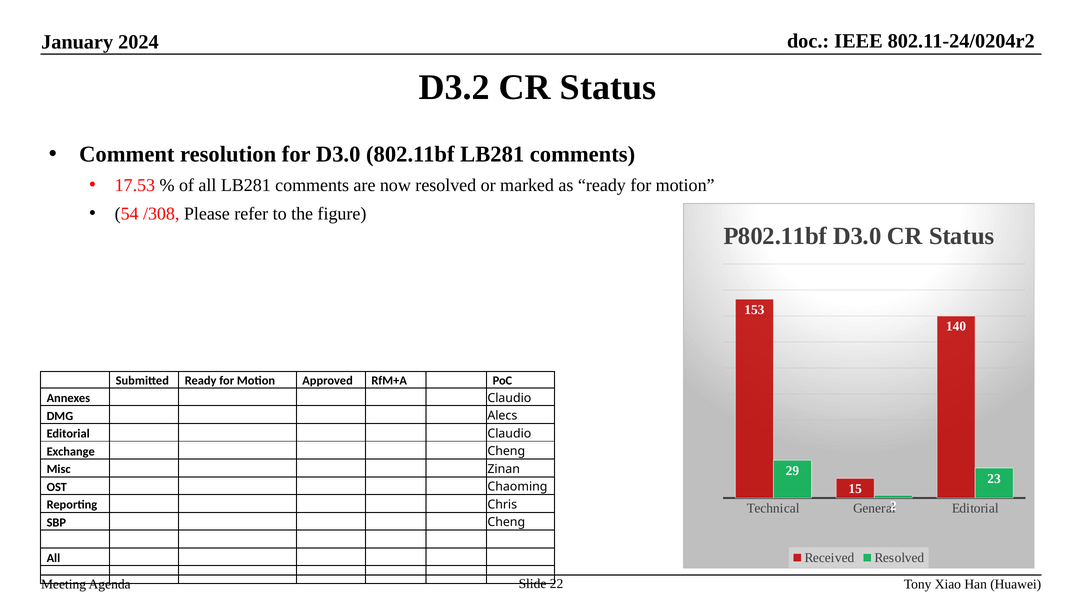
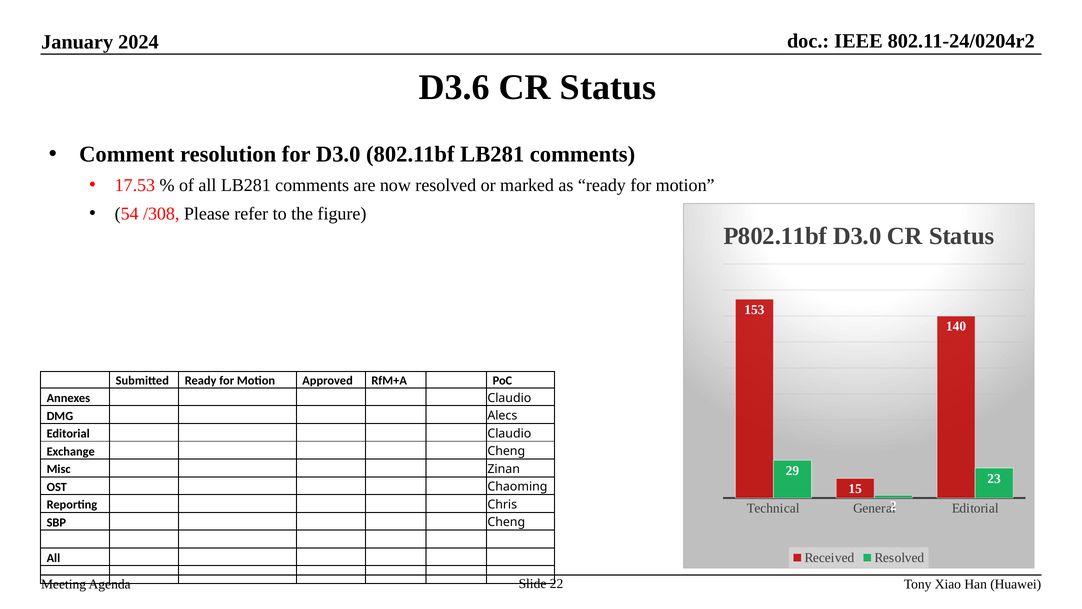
D3.2: D3.2 -> D3.6 (454, 87)
